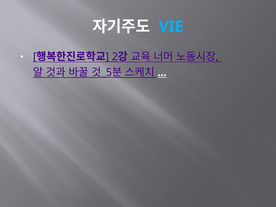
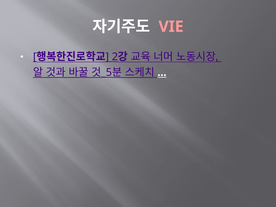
VIE colour: light blue -> pink (171, 27)
